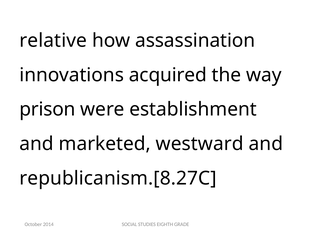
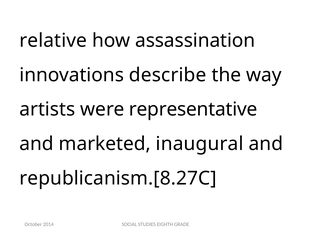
acquired: acquired -> describe (168, 75)
prison: prison -> artists (47, 109)
establishment: establishment -> representative (193, 109)
westward: westward -> inaugural (200, 144)
